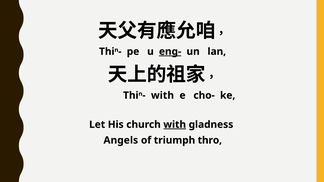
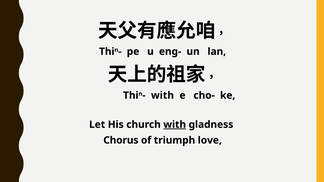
eng- underline: present -> none (170, 52)
Angels: Angels -> Chorus (121, 140)
thro: thro -> love (210, 140)
